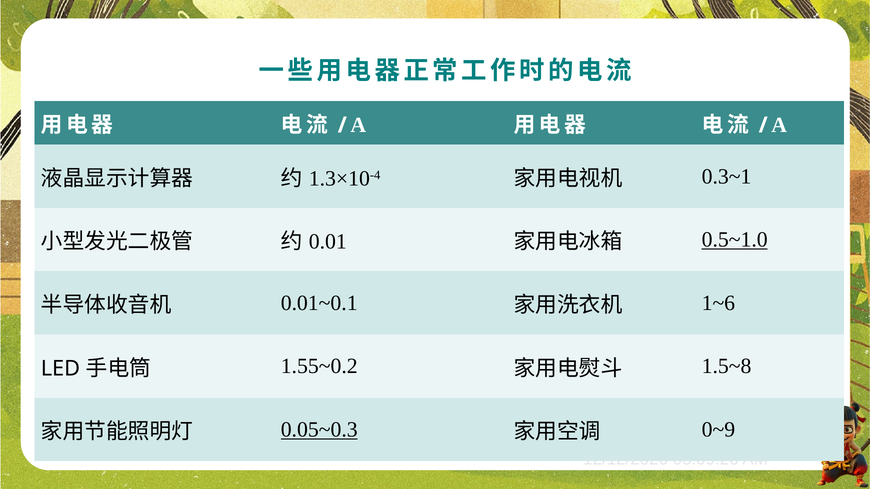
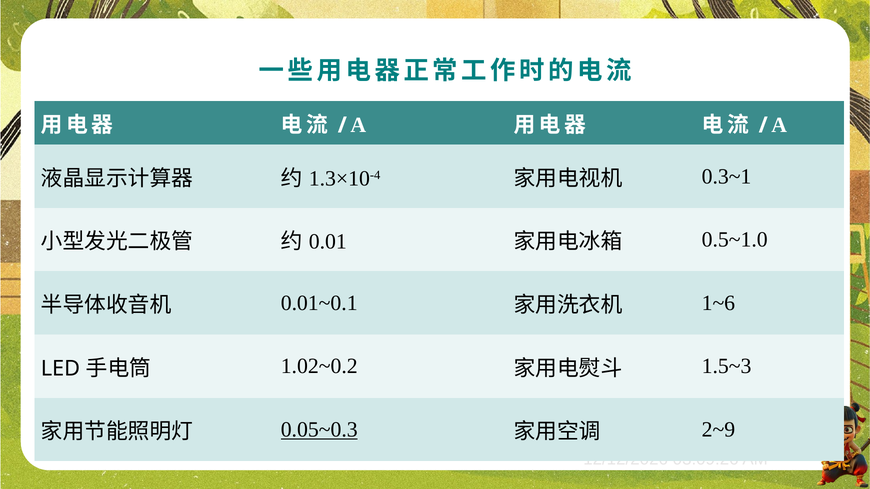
0.5~1.0 underline: present -> none (735, 240)
1.55~0.2: 1.55~0.2 -> 1.02~0.2 (319, 367)
1.5~8: 1.5~8 -> 1.5~3 (727, 367)
0~9: 0~9 -> 2~9 (718, 430)
